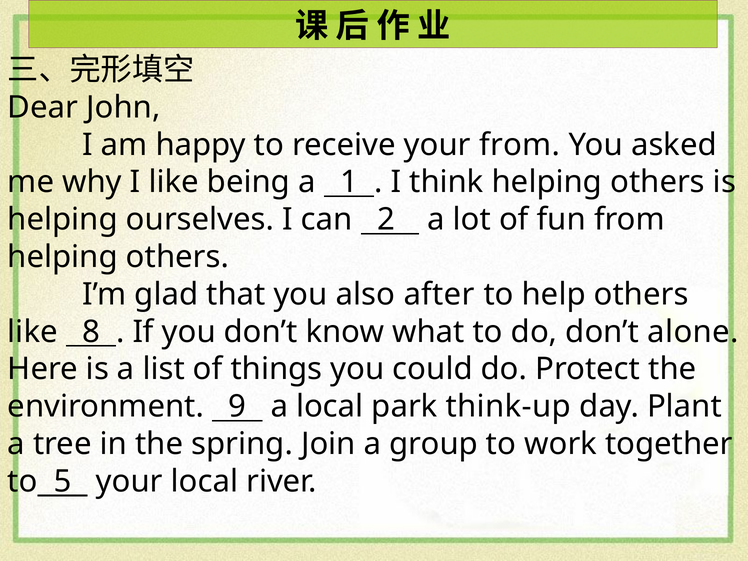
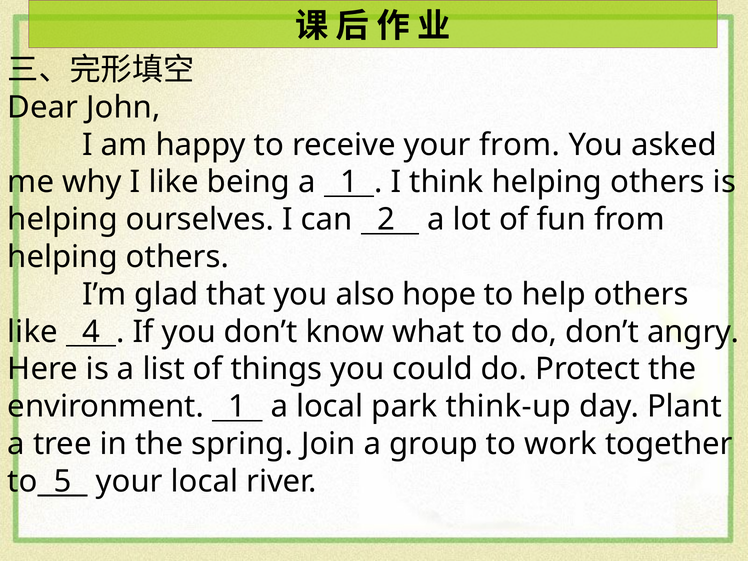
after: after -> hope (439, 294)
8: 8 -> 4 (91, 332)
alone: alone -> angry (693, 332)
environment 9: 9 -> 1 (237, 407)
